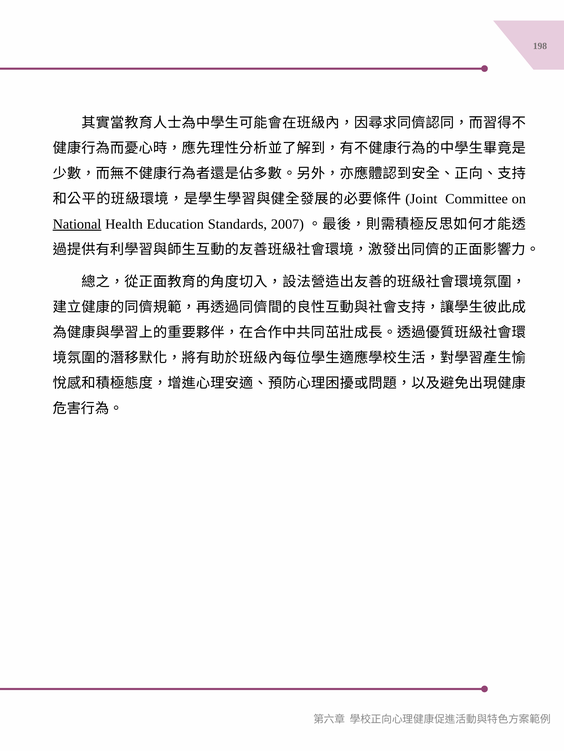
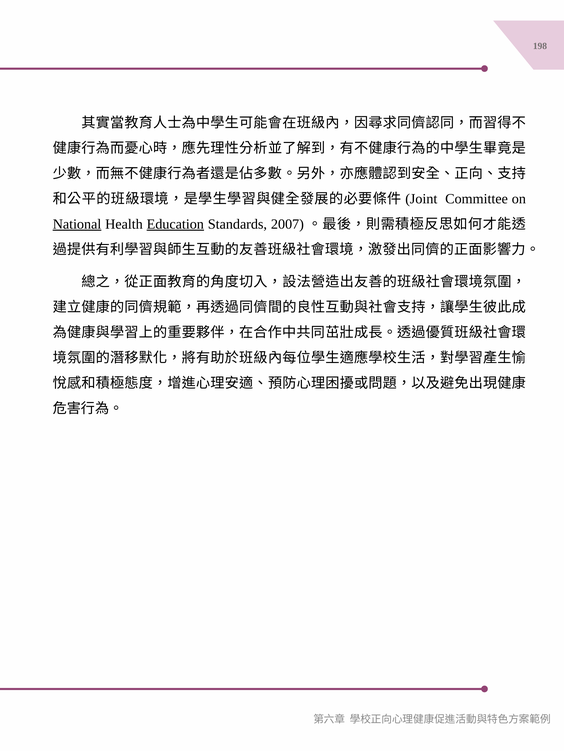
Education underline: none -> present (175, 224)
